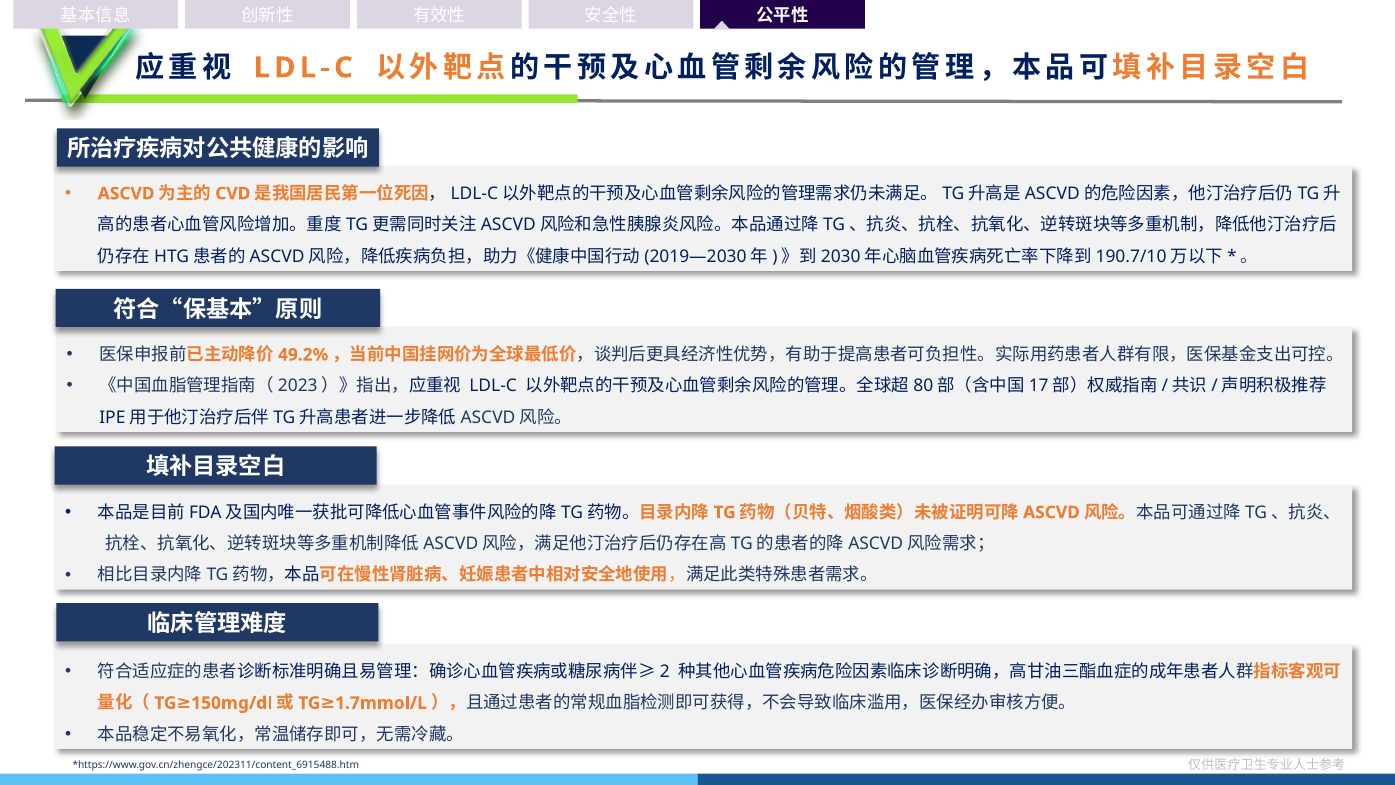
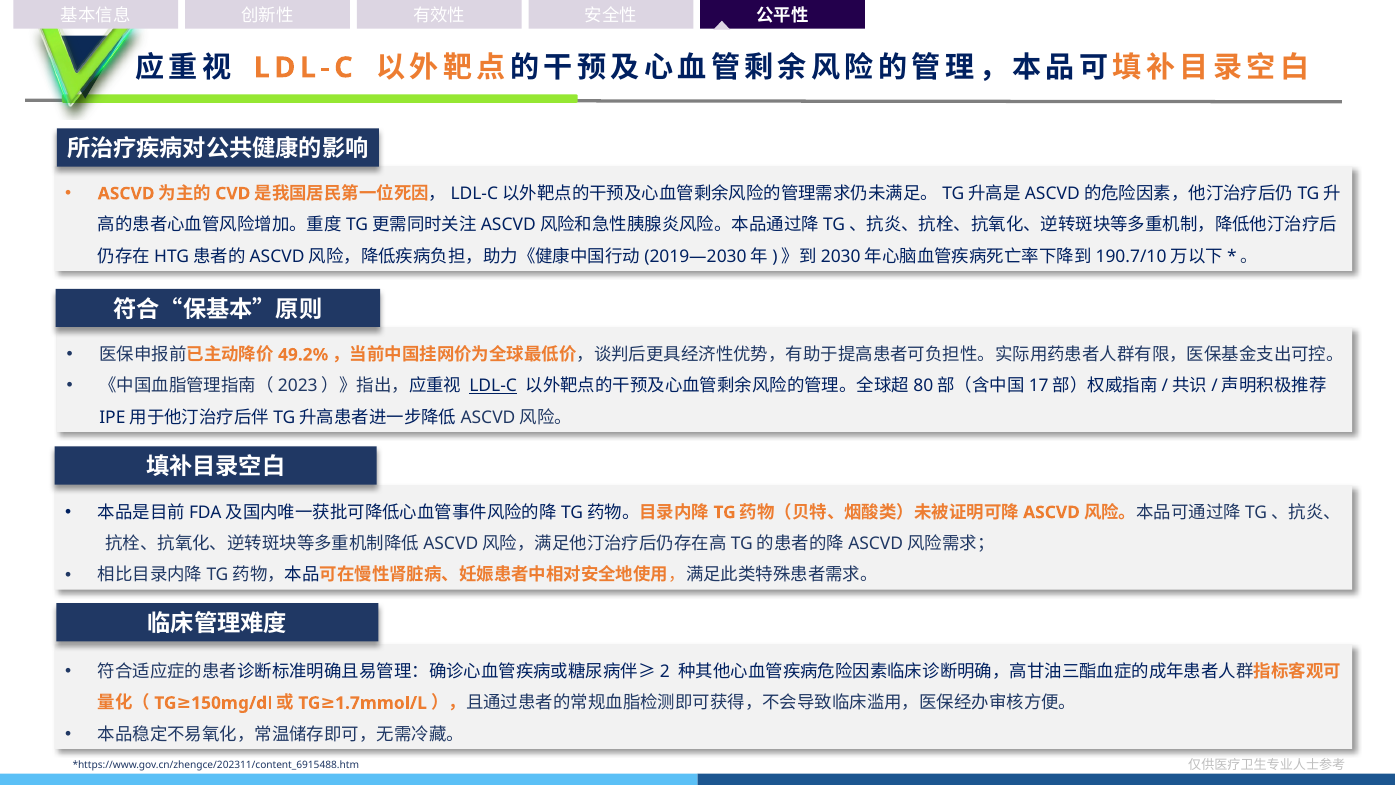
LDL-C underline: none -> present (493, 386)
